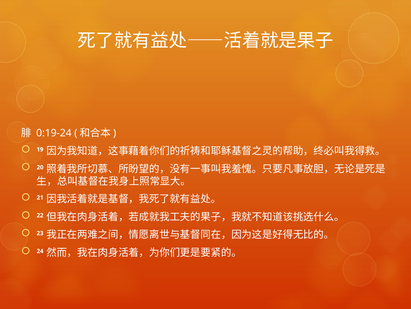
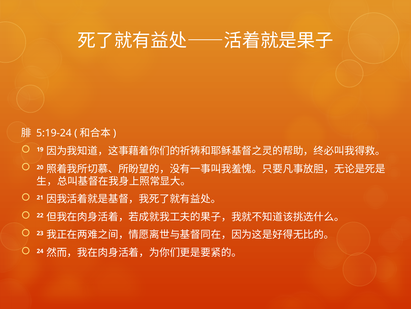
0:19-24: 0:19-24 -> 5:19-24 (54, 133)
